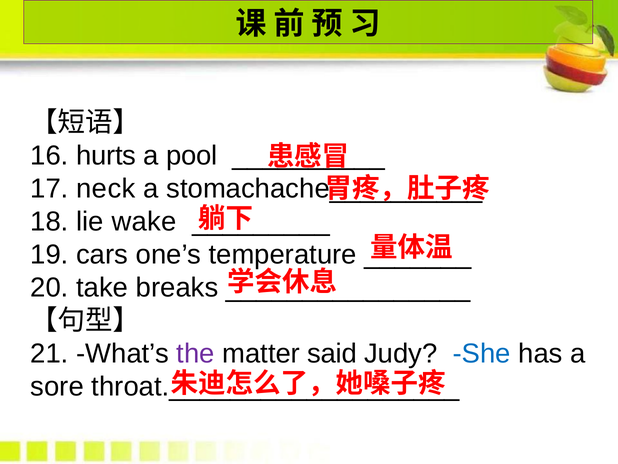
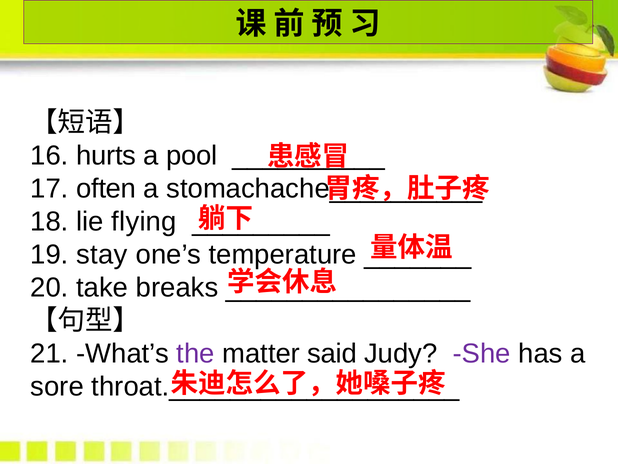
neck: neck -> often (106, 189)
wake: wake -> flying (144, 222)
cars: cars -> stay (102, 254)
She colour: blue -> purple (482, 353)
